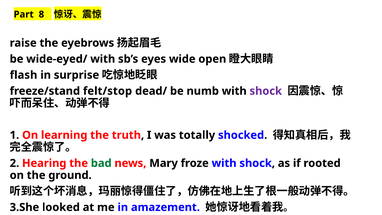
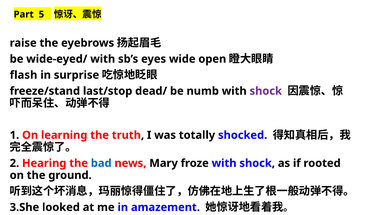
8: 8 -> 5 (41, 14)
felt/stop: felt/stop -> last/stop (108, 91)
bad colour: green -> blue (101, 163)
